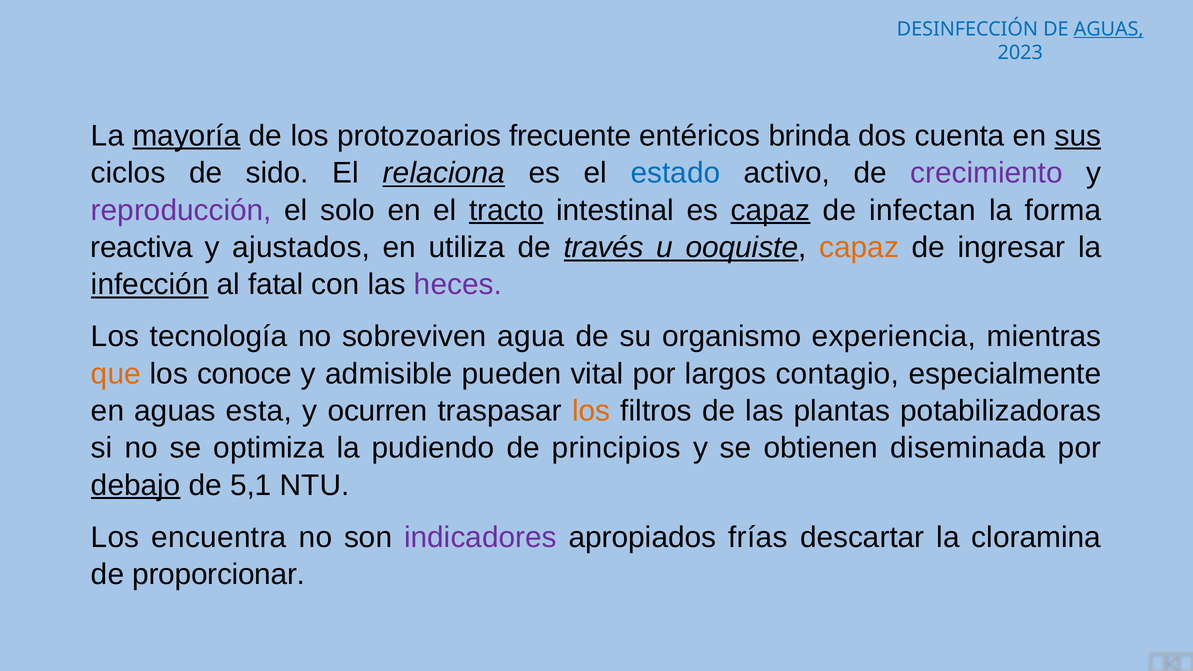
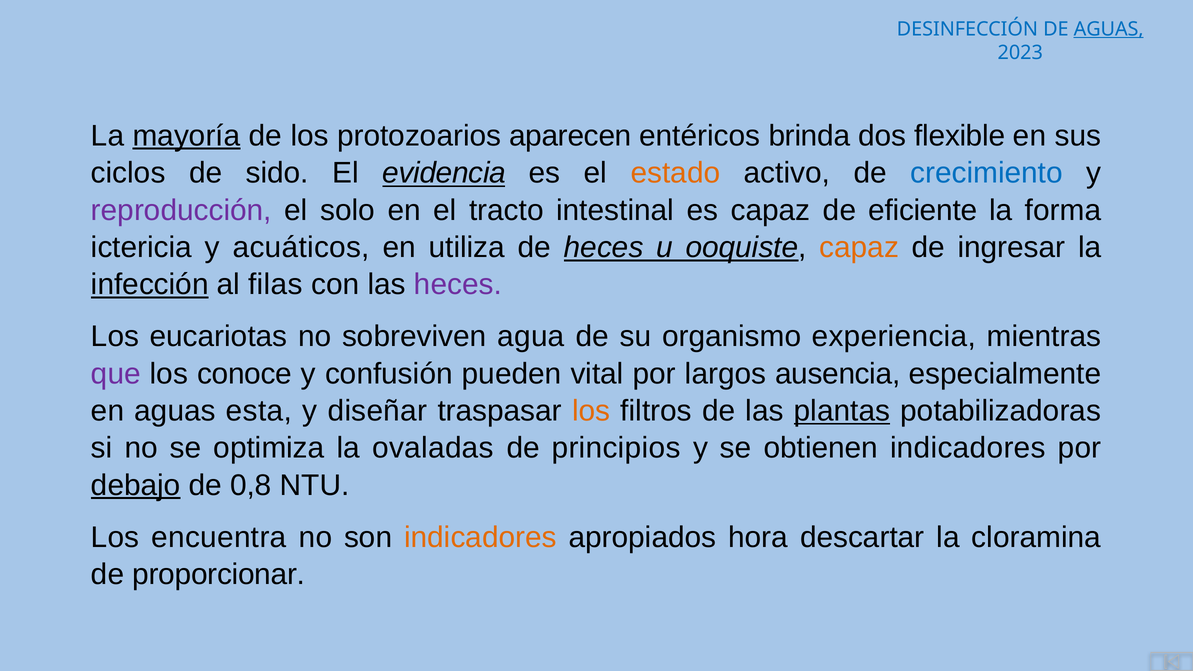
frecuente: frecuente -> aparecen (570, 136)
cuenta: cuenta -> flexible (960, 136)
sus underline: present -> none (1078, 136)
relaciona: relaciona -> evidencia (444, 173)
estado colour: blue -> orange (675, 173)
crecimiento colour: purple -> blue (987, 173)
tracto underline: present -> none (506, 210)
capaz underline: present -> none (770, 210)
infectan: infectan -> eficiente (923, 210)
reactiva: reactiva -> ictericia (141, 247)
ajustados: ajustados -> acuáticos (301, 247)
de través: través -> heces (604, 247)
fatal: fatal -> filas (276, 285)
tecnología: tecnología -> eucariotas (219, 337)
que colour: orange -> purple (116, 374)
admisible: admisible -> confusión (389, 374)
contagio: contagio -> ausencia (838, 374)
ocurren: ocurren -> diseñar (377, 411)
plantas underline: none -> present (842, 411)
pudiendo: pudiendo -> ovaladas (433, 448)
obtienen diseminada: diseminada -> indicadores (968, 448)
5,1: 5,1 -> 0,8 (251, 485)
indicadores colour: purple -> orange (480, 537)
frías: frías -> hora (758, 537)
